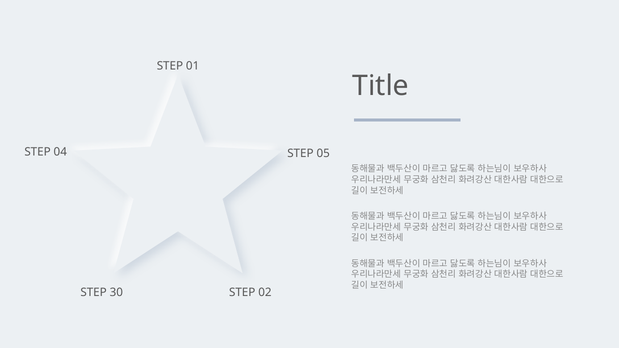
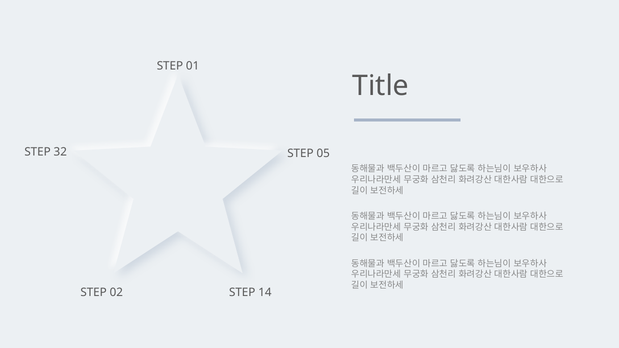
04: 04 -> 32 (60, 152)
30: 30 -> 02 (116, 293)
02: 02 -> 14 (265, 293)
